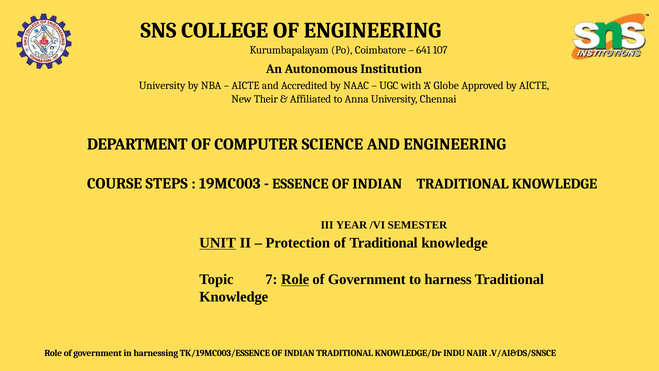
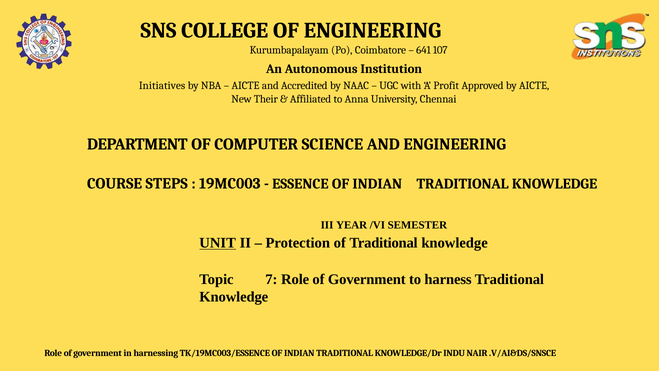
University: University -> Initiatives (162, 86)
Globe: Globe -> Profit (446, 86)
Role underline: present -> none (295, 279)
